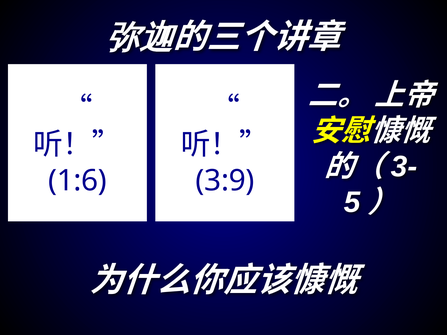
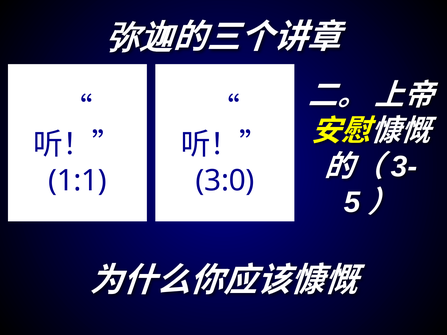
1:6: 1:6 -> 1:1 (78, 181)
3:9: 3:9 -> 3:0 (225, 181)
